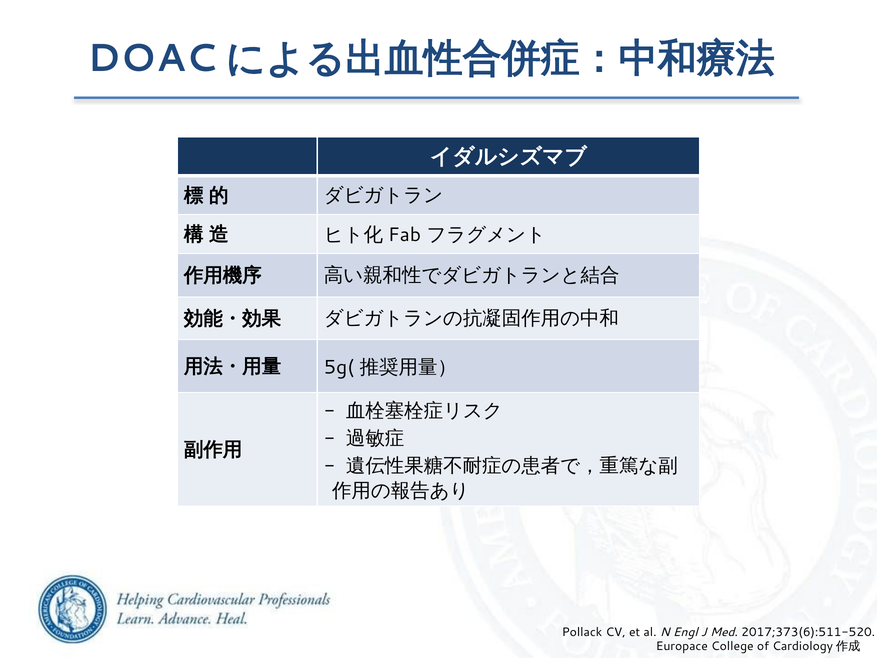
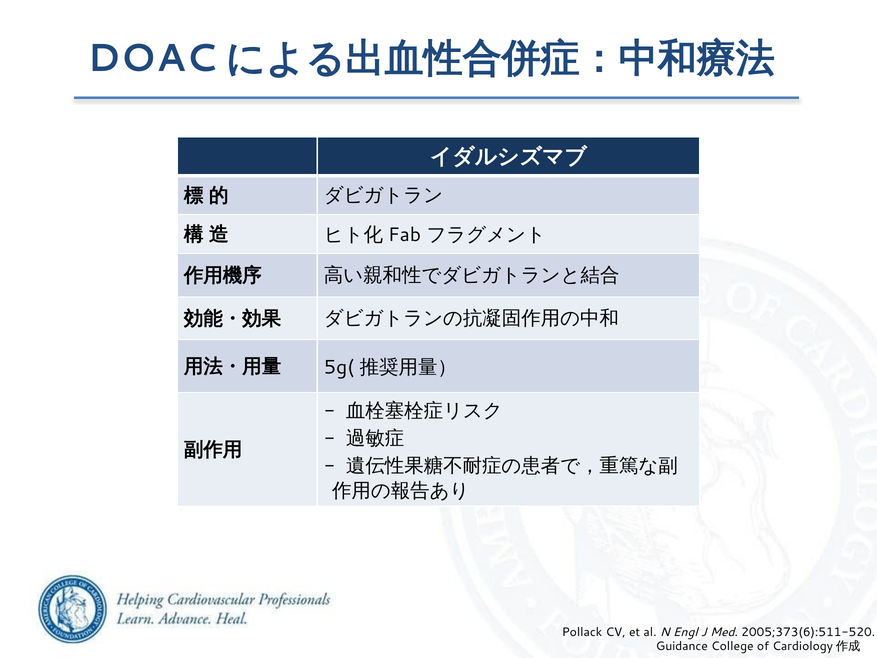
2017;373(6):511-520: 2017;373(6):511-520 -> 2005;373(6):511-520 (808, 632)
Europace: Europace -> Guidance (682, 646)
